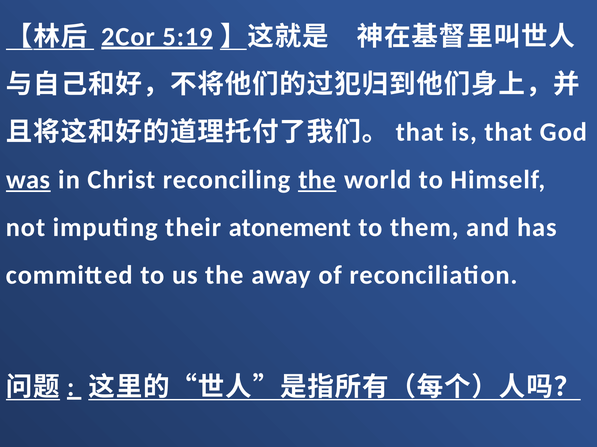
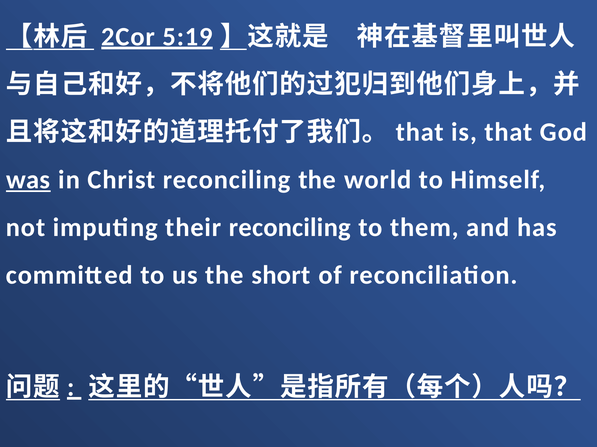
the underline: present -> none (317, 180)
their atonement: atonement -> reconciling (290, 228)
away: away -> short (281, 275)
